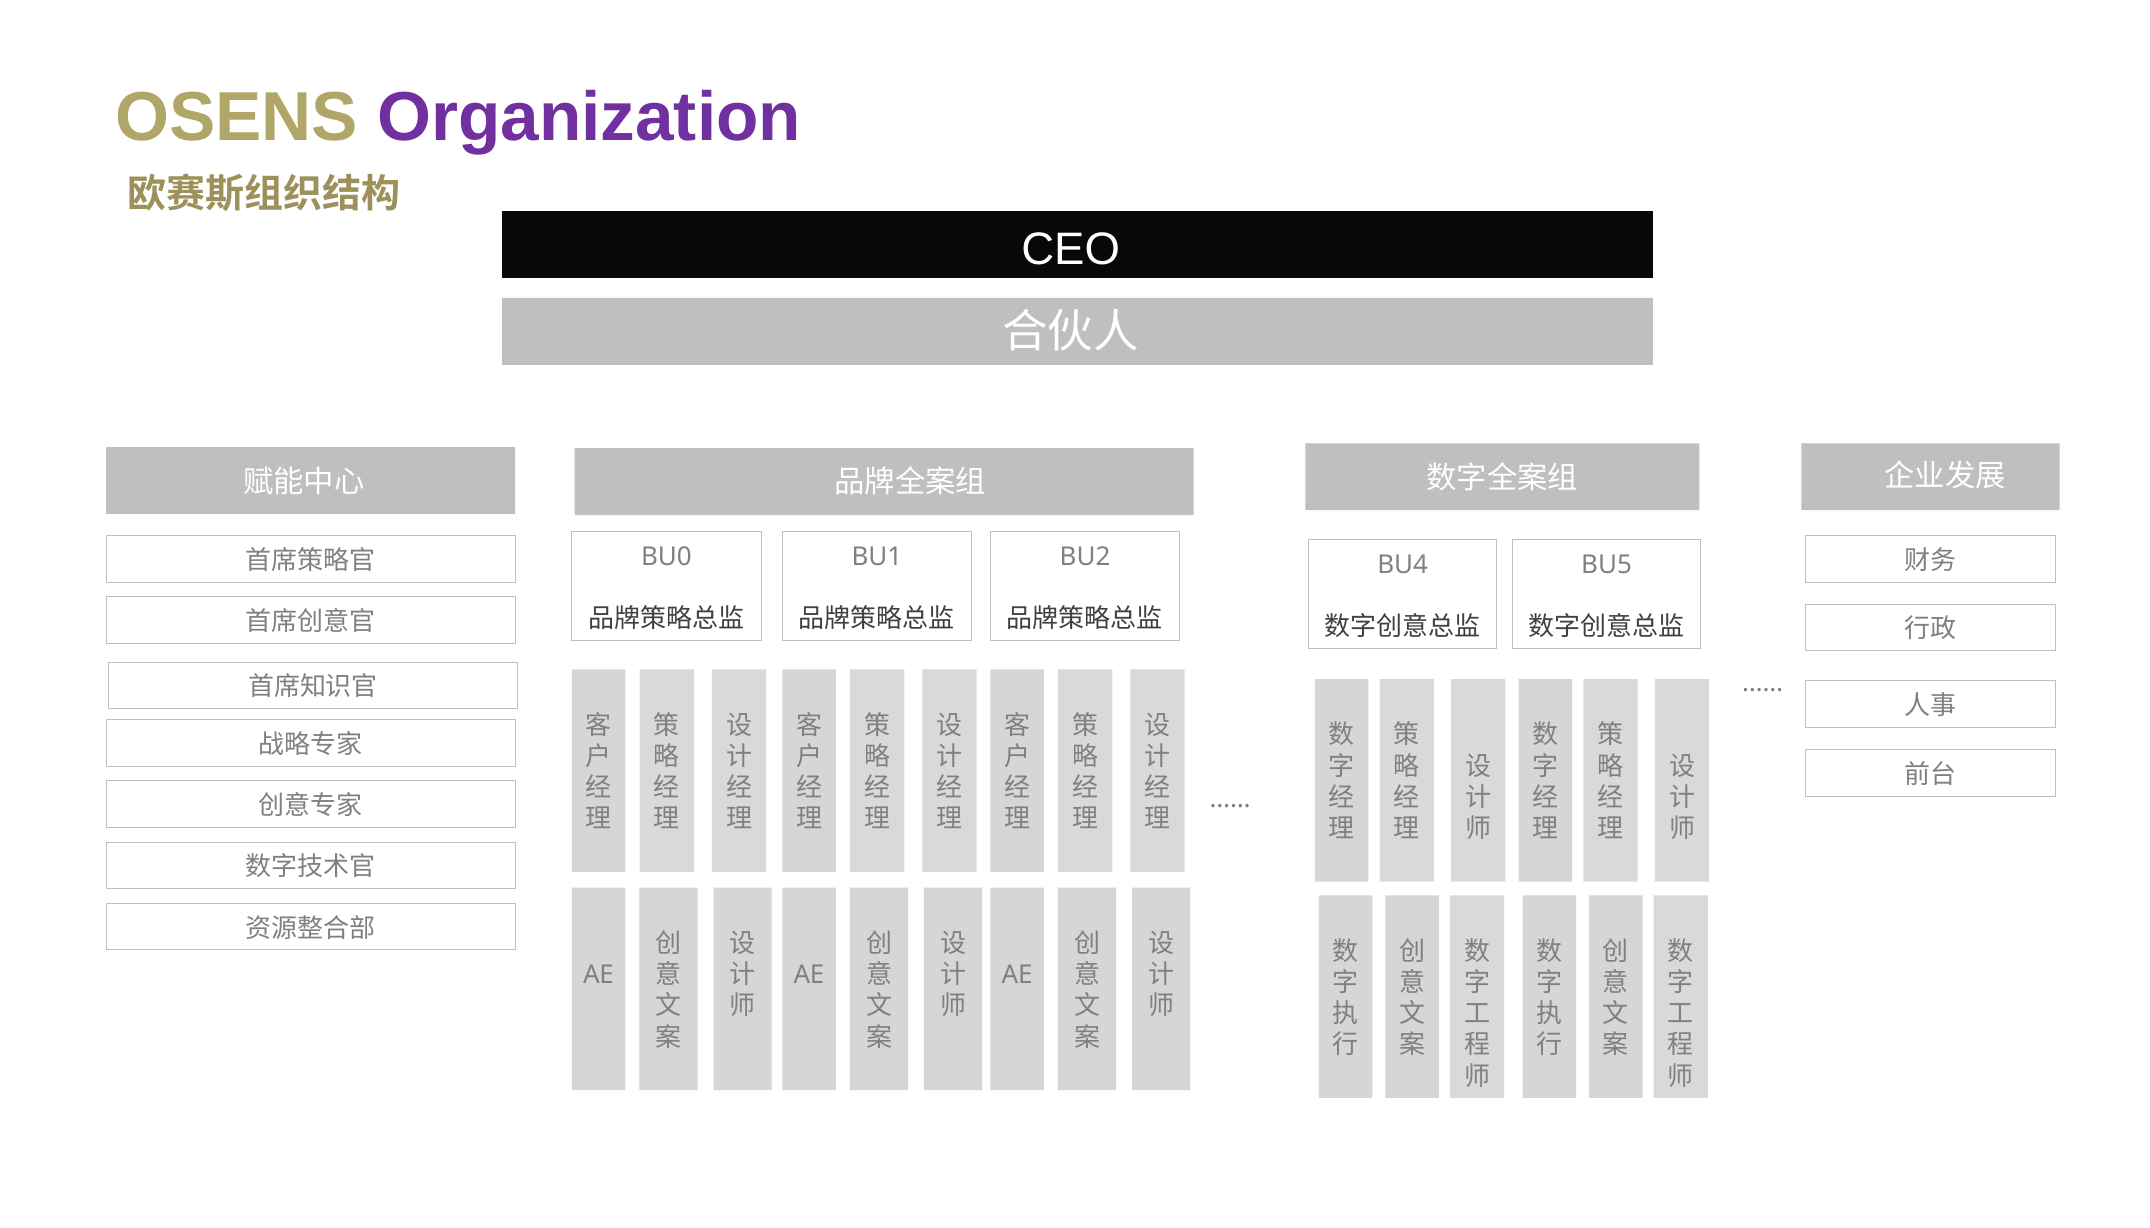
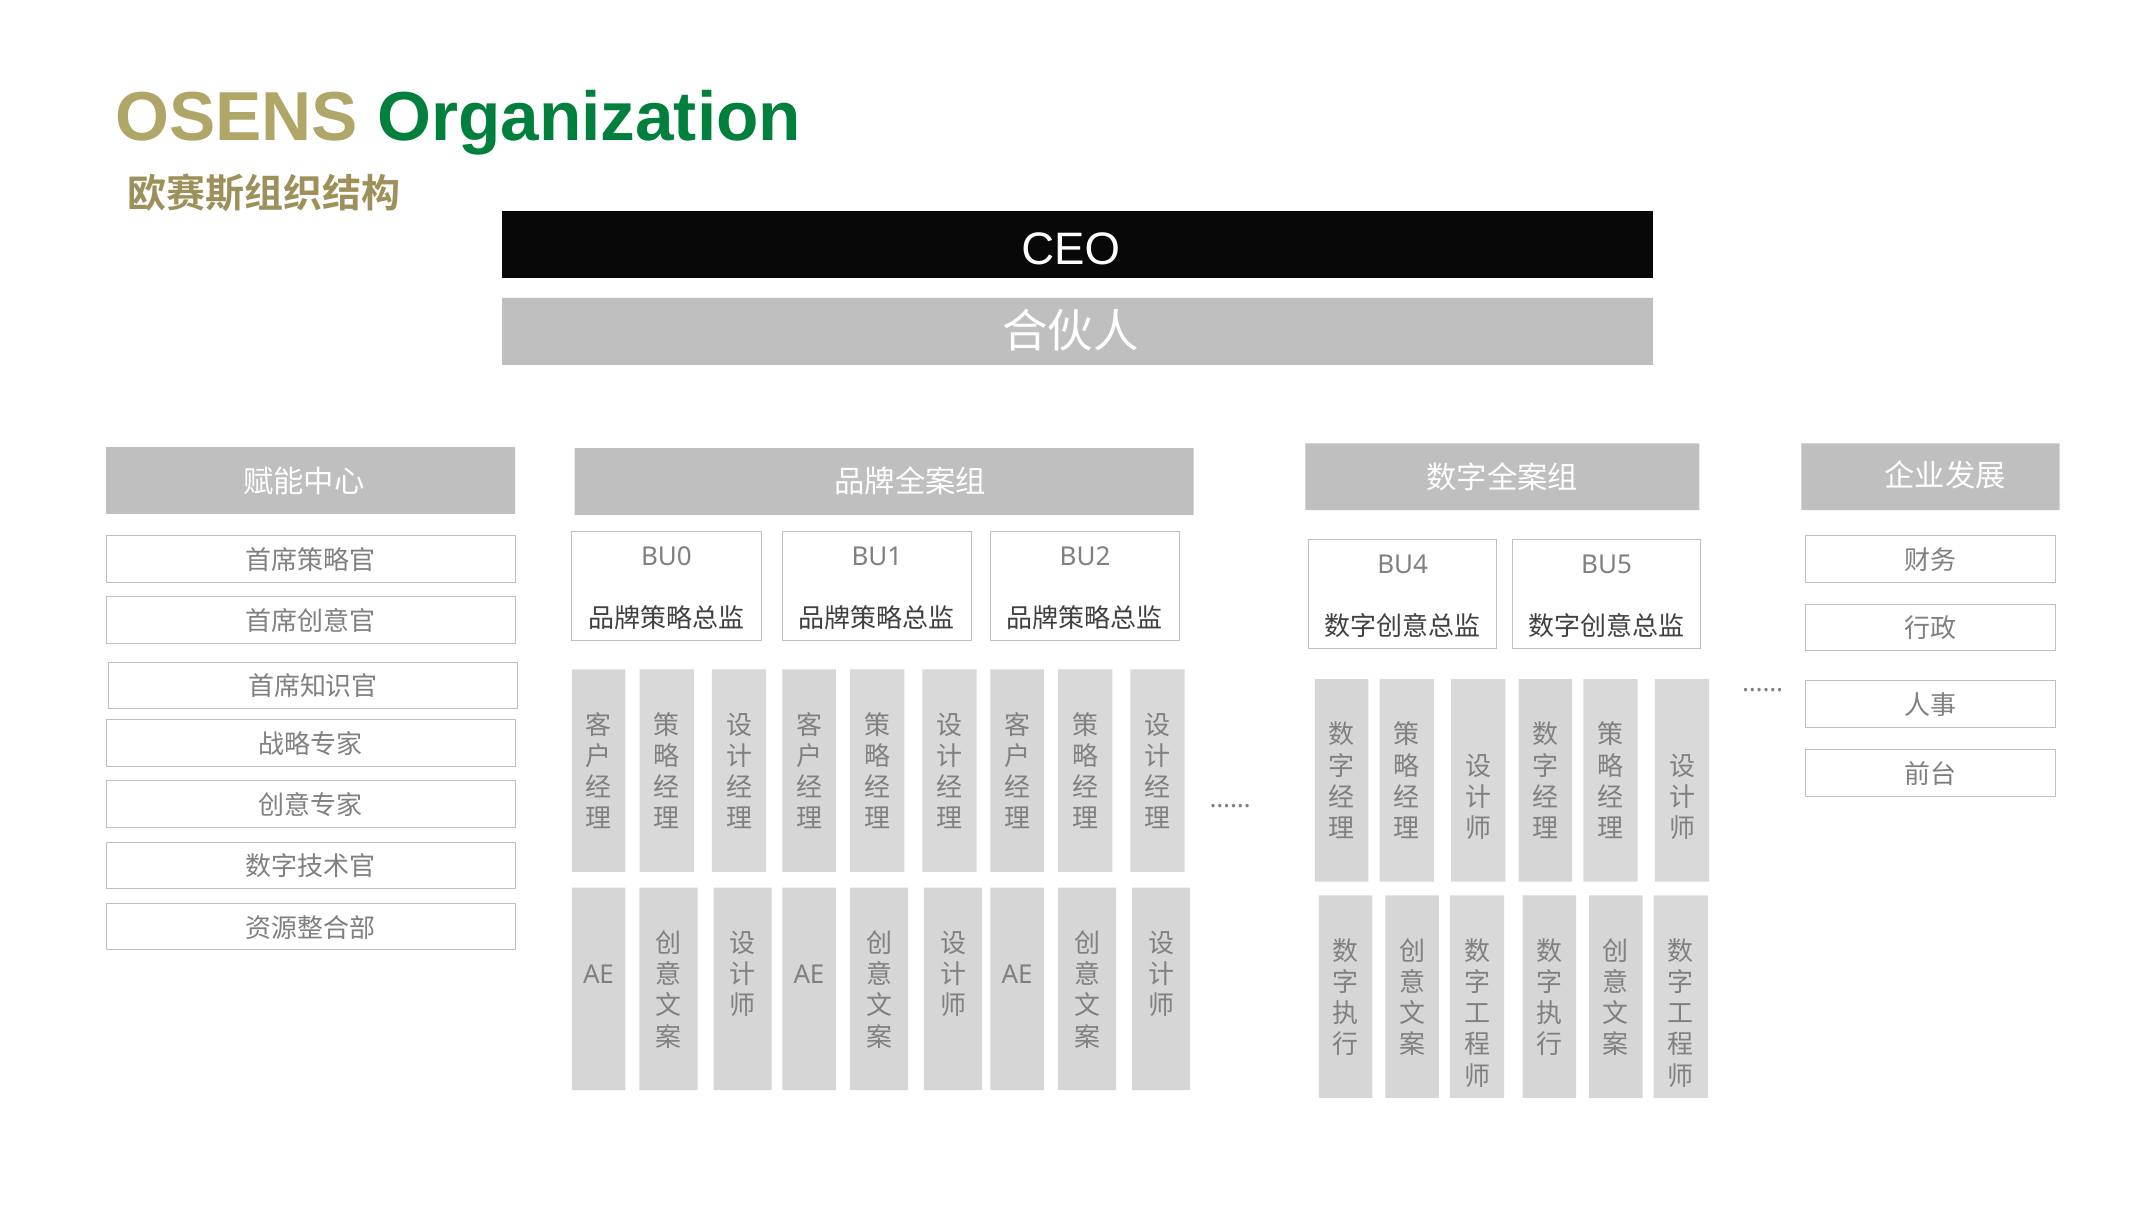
Organization colour: purple -> green (589, 118)
